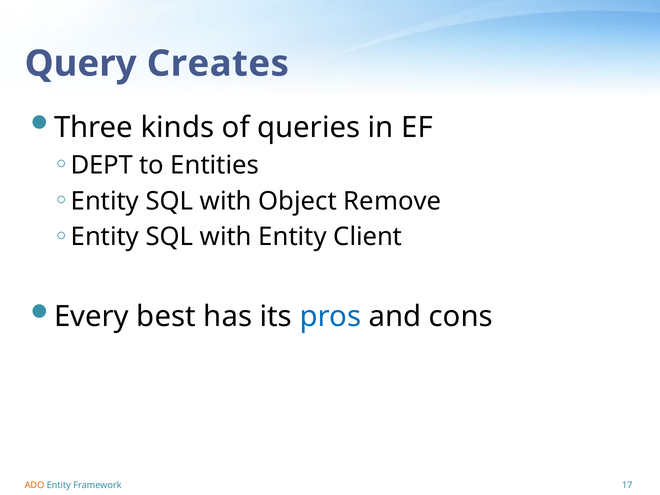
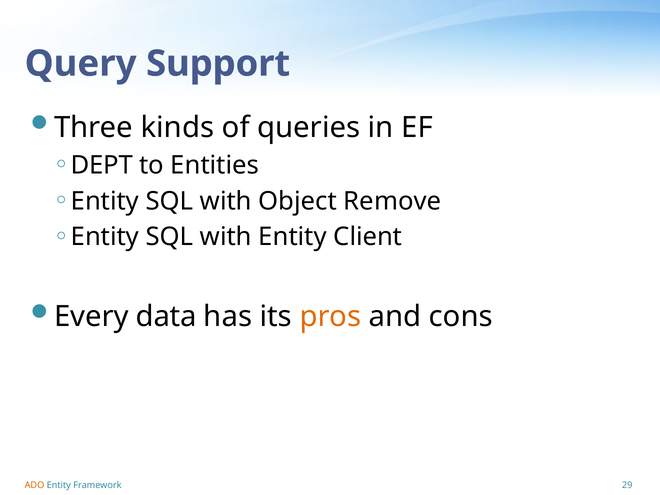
Creates: Creates -> Support (218, 64)
best: best -> data (166, 316)
pros colour: blue -> orange (330, 316)
17: 17 -> 29 (627, 485)
